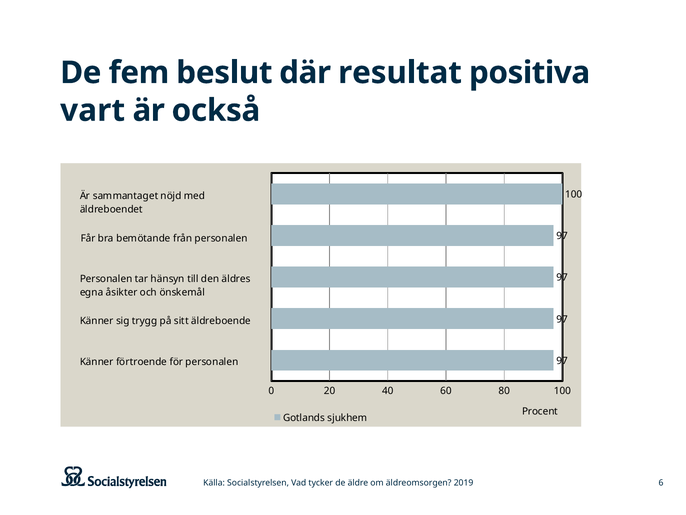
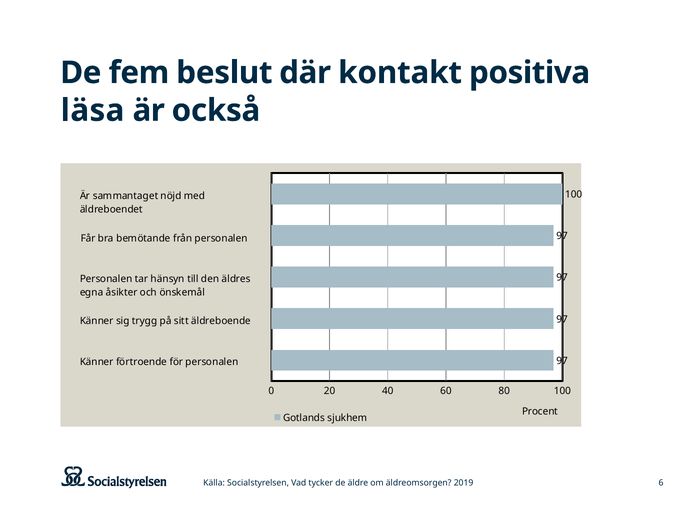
resultat: resultat -> kontakt (400, 73)
vart: vart -> läsa (93, 110)
